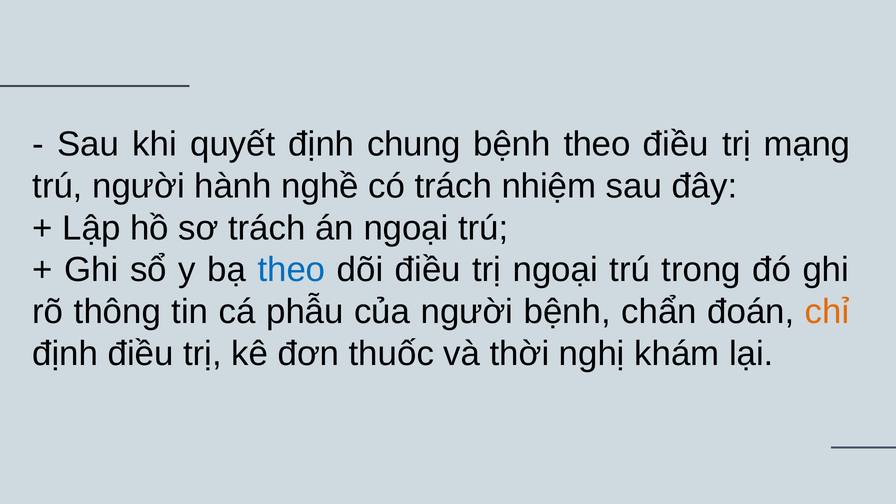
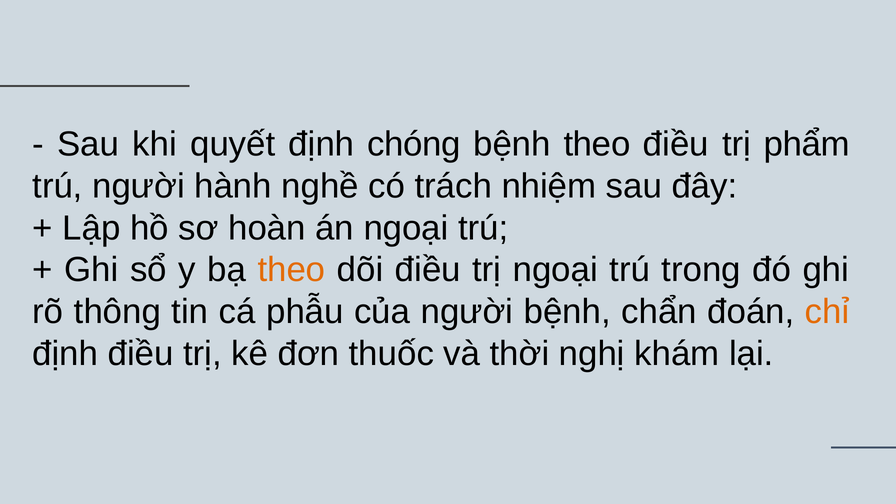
chung: chung -> chóng (414, 144)
mạng: mạng -> phẩm (807, 144)
sơ trách: trách -> hoàn (267, 228)
theo colour: blue -> orange (292, 270)
